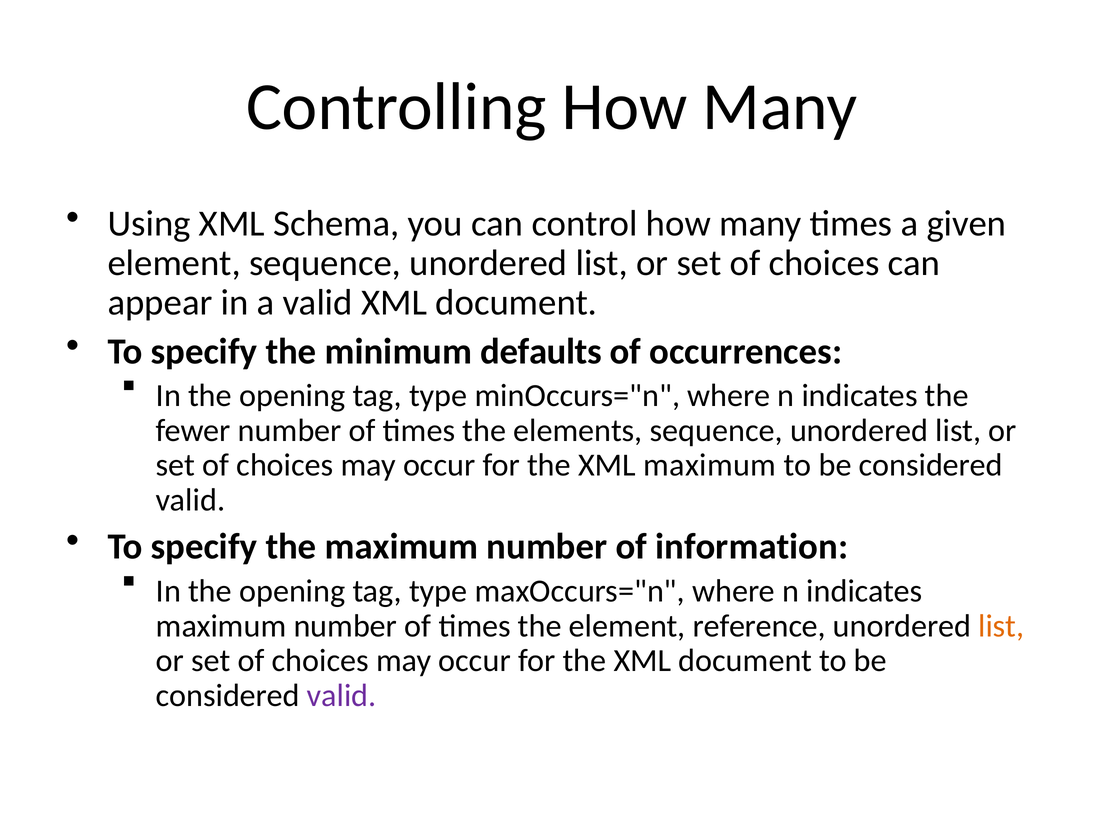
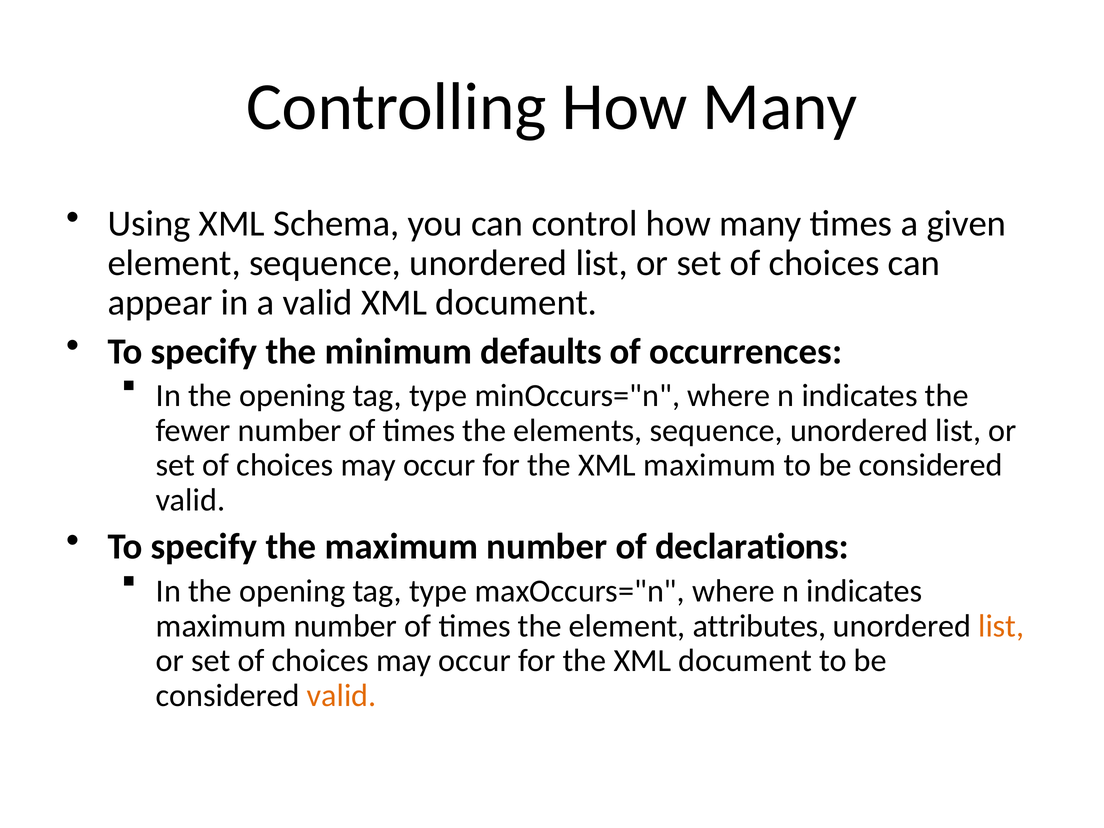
information: information -> declarations (752, 547)
reference: reference -> attributes (759, 626)
valid colour: purple -> orange (342, 695)
